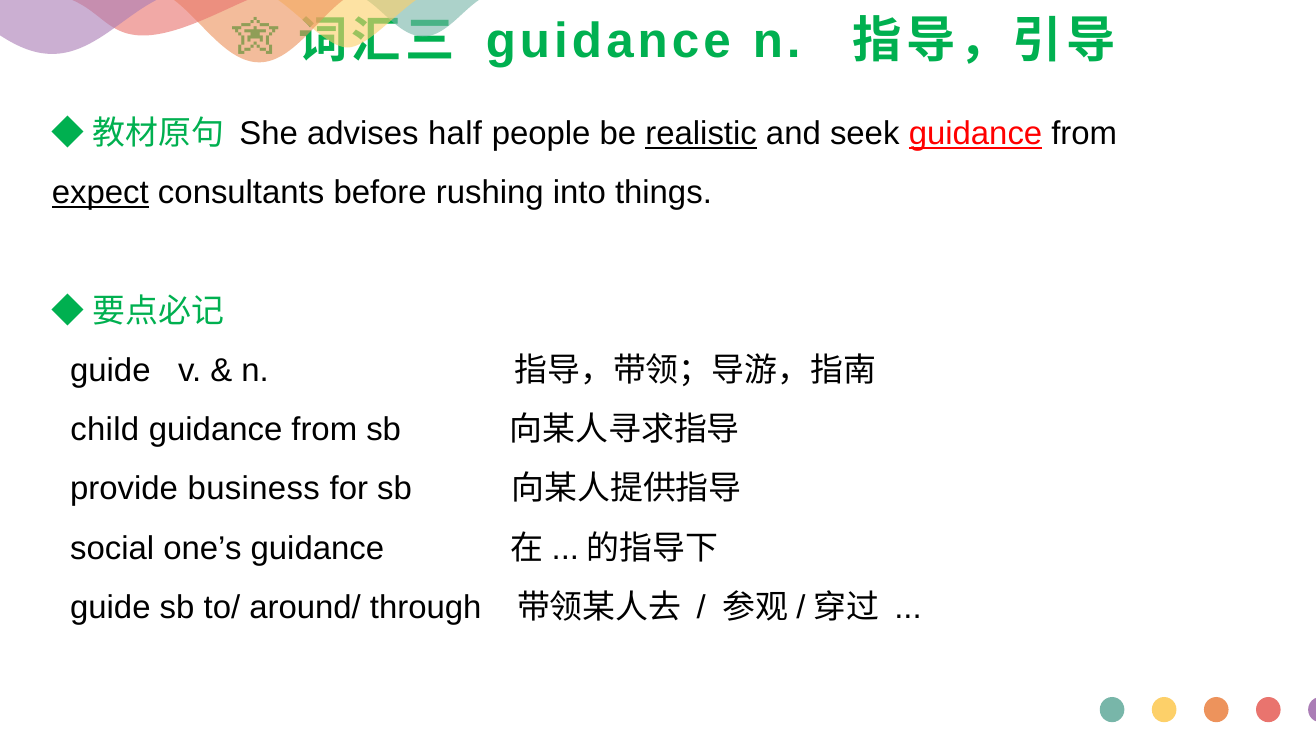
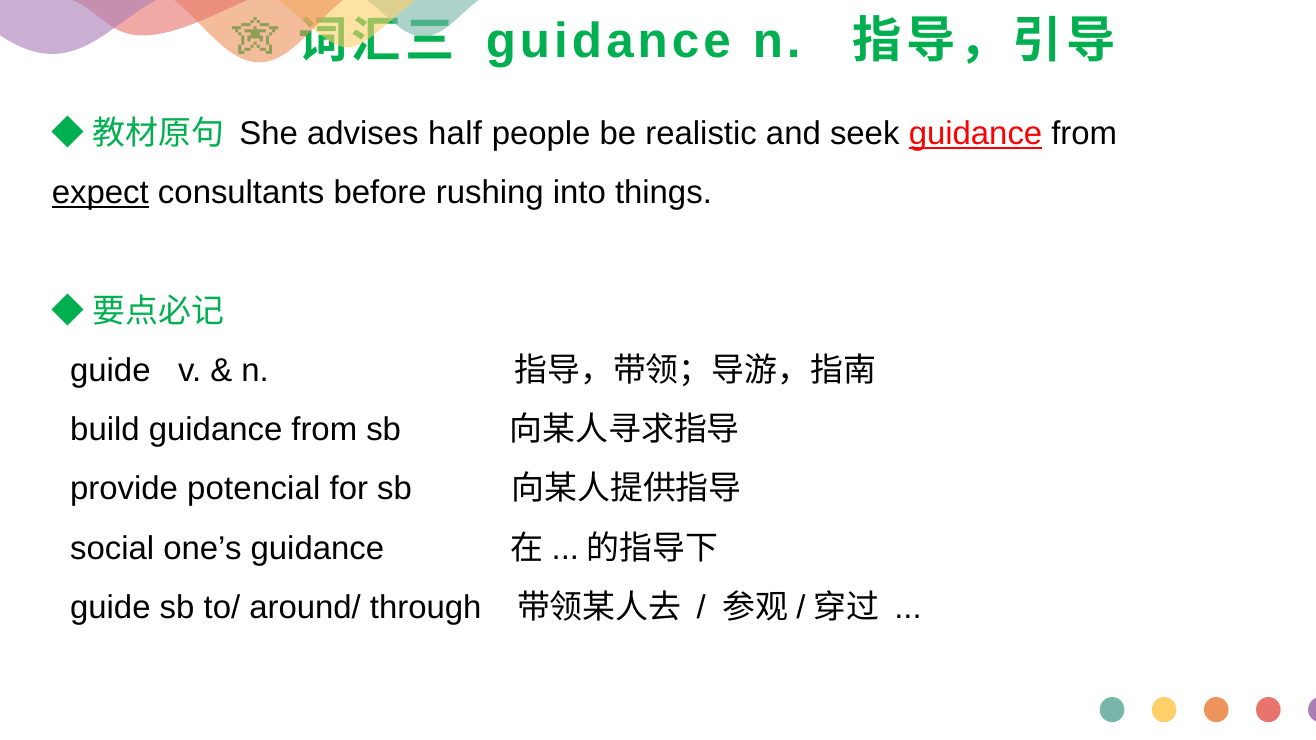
realistic underline: present -> none (701, 134)
child: child -> build (105, 430)
business: business -> potencial (254, 489)
